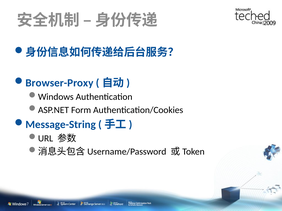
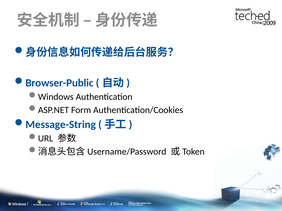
Browser-Proxy: Browser-Proxy -> Browser-Public (60, 83)
